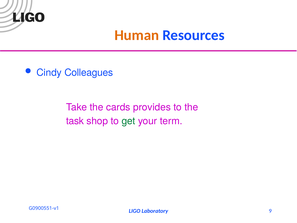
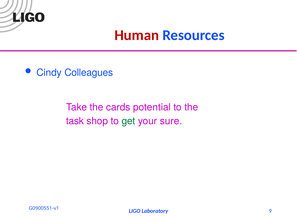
Human colour: orange -> red (137, 35)
provides: provides -> potential (152, 107)
term: term -> sure (171, 121)
